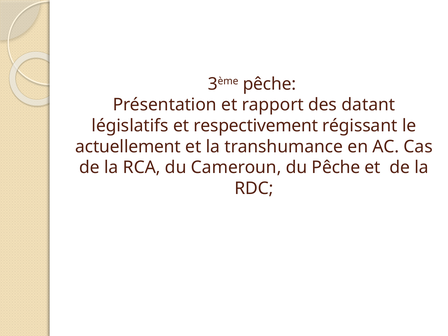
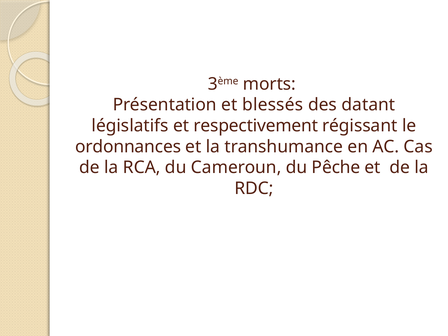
3ème pêche: pêche -> morts (269, 84)
rapport: rapport -> blessés (273, 105)
actuellement: actuellement -> ordonnances (128, 147)
